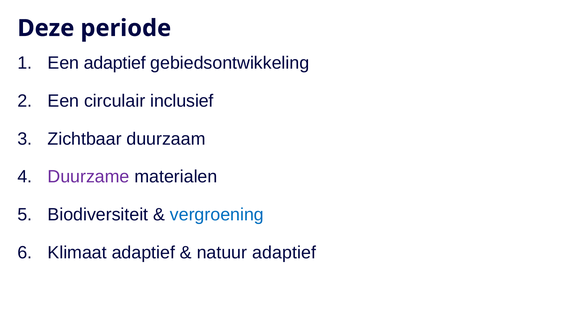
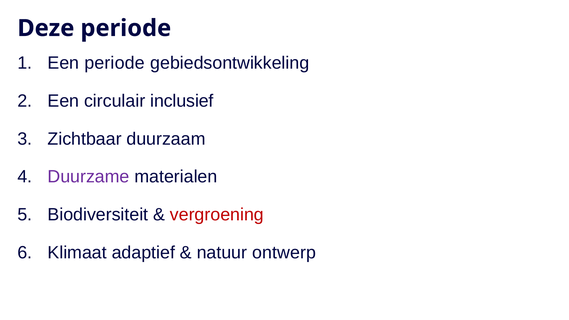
Een adaptief: adaptief -> periode (115, 63)
vergroening colour: blue -> red (217, 215)
natuur adaptief: adaptief -> ontwerp (284, 253)
